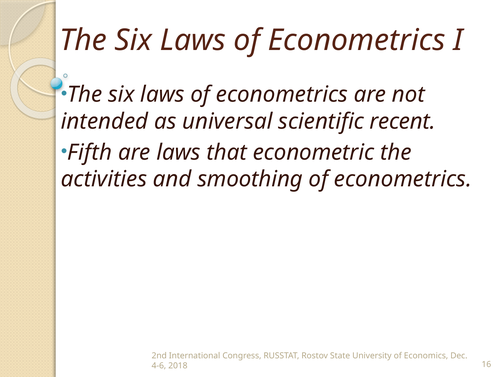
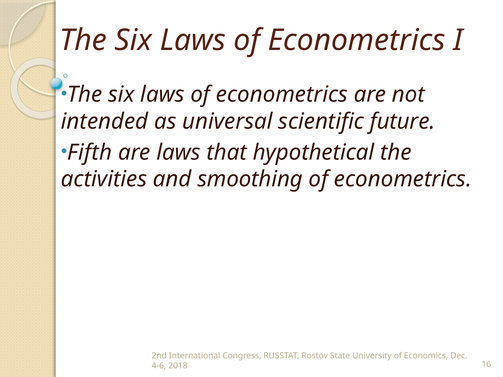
recent: recent -> future (402, 121)
econometric: econometric -> hypothetical (313, 152)
